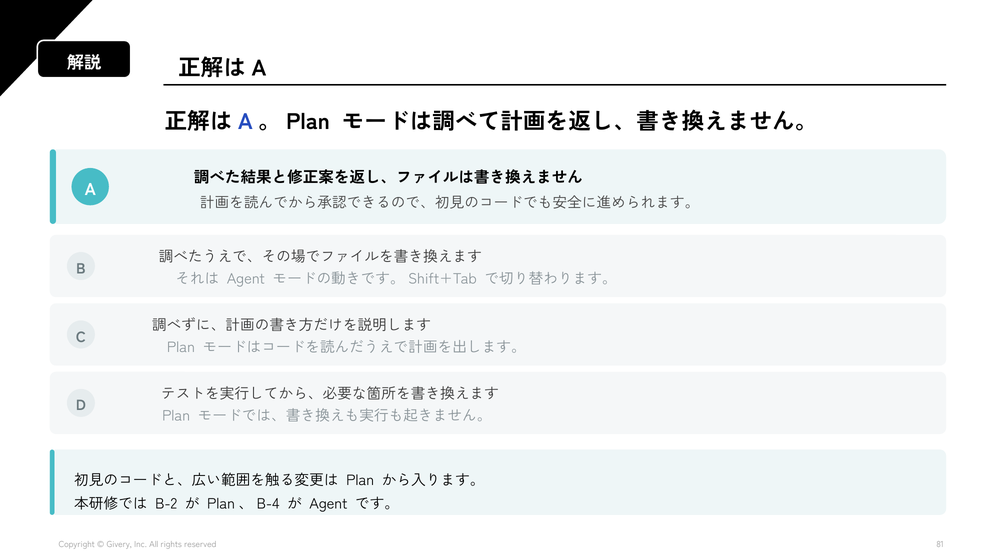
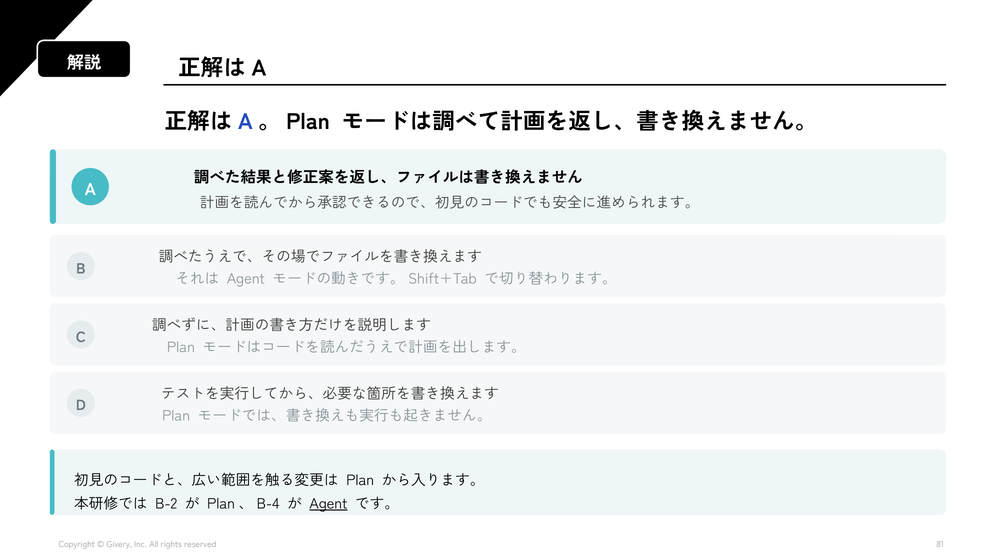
Agent underline: none -> present (328, 504)
